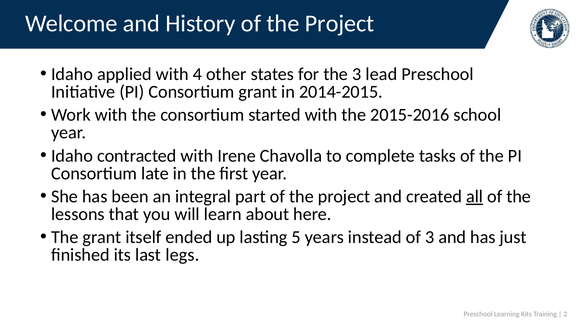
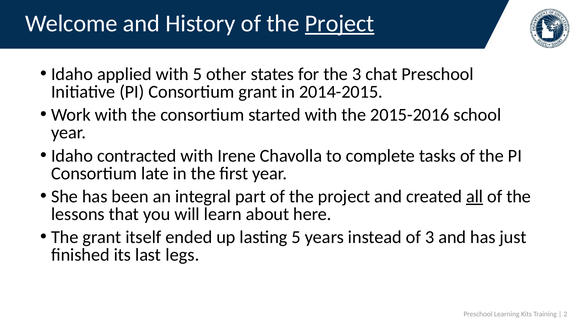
Project underline: none -> present (340, 23)
with 4: 4 -> 5 (197, 74)
lead: lead -> chat (381, 74)
